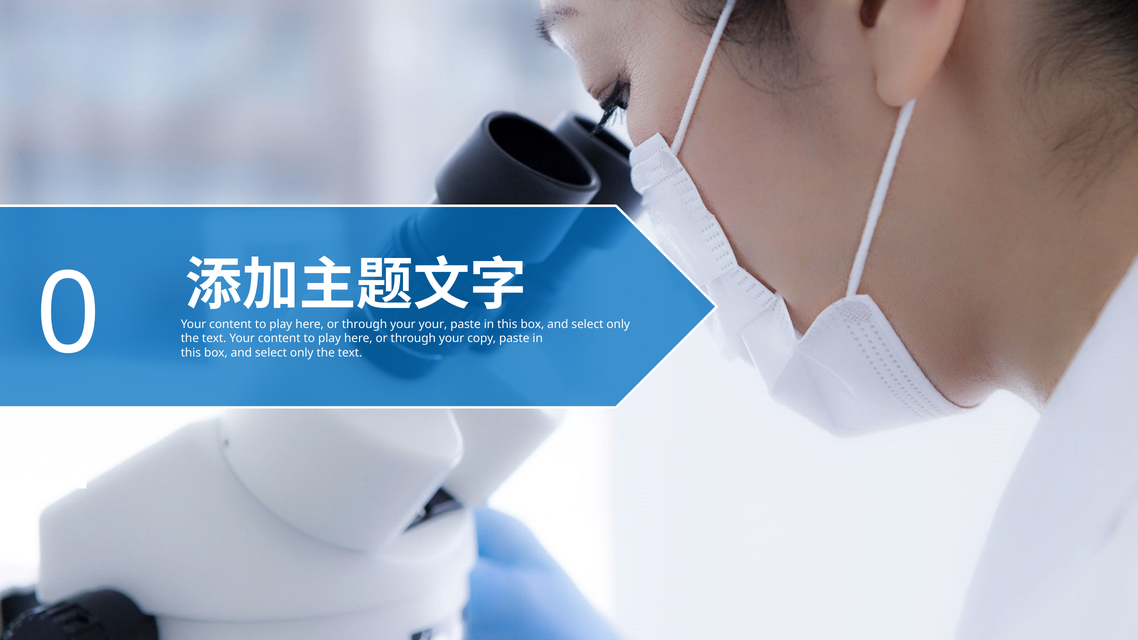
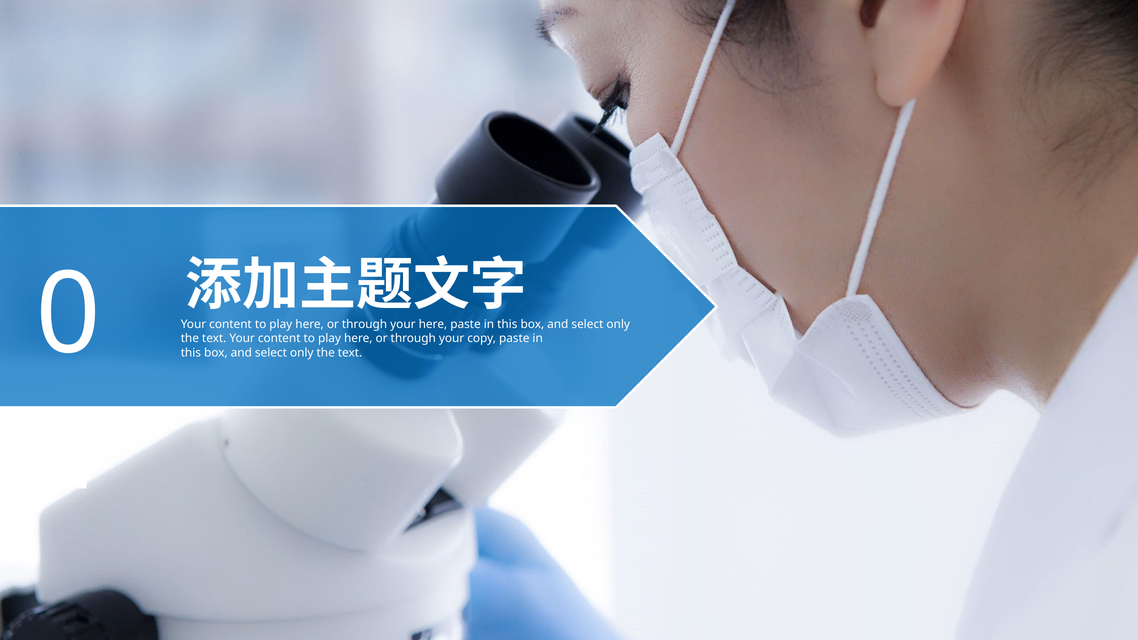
your your: your -> here (433, 324)
